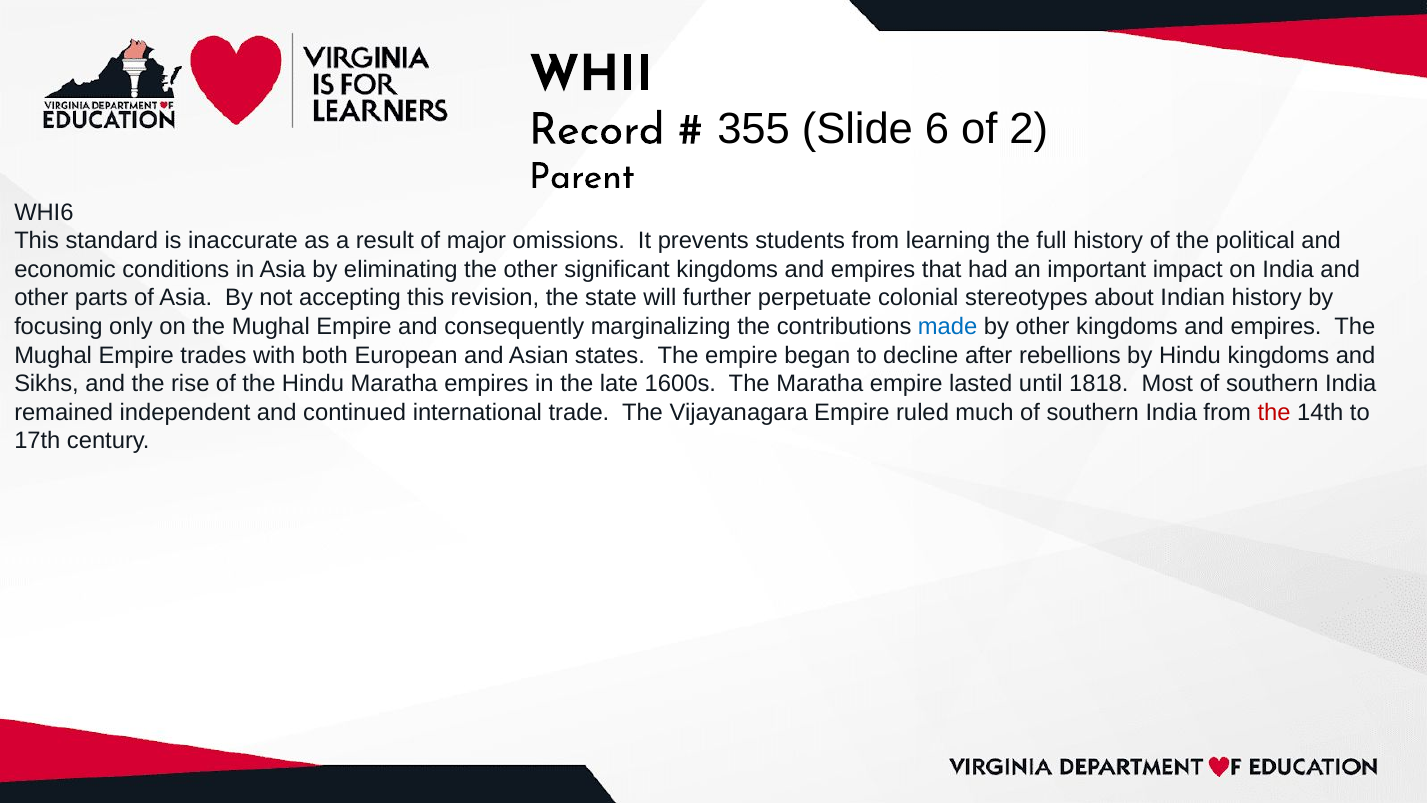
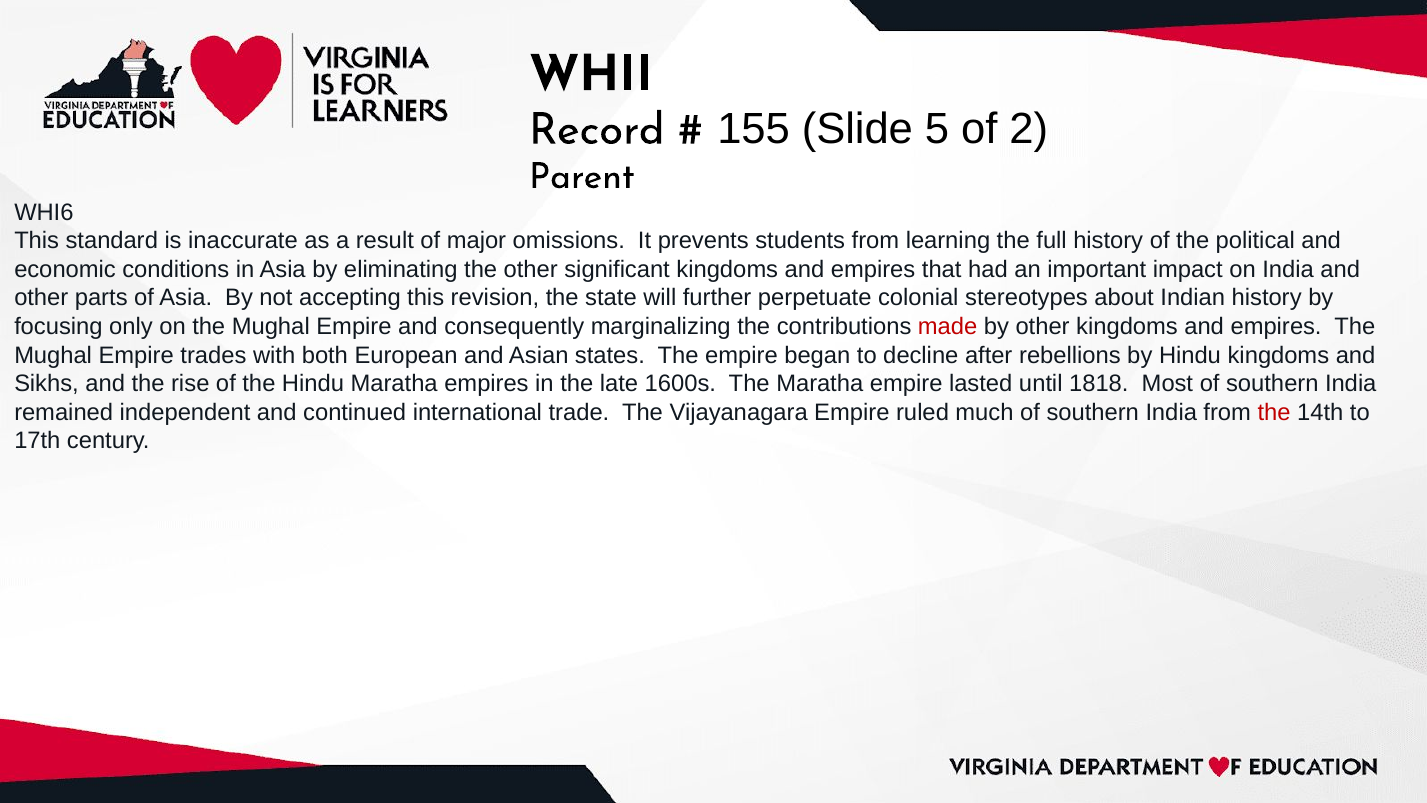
355: 355 -> 155 (754, 129)
6: 6 -> 5 (937, 129)
made colour: blue -> red (948, 326)
